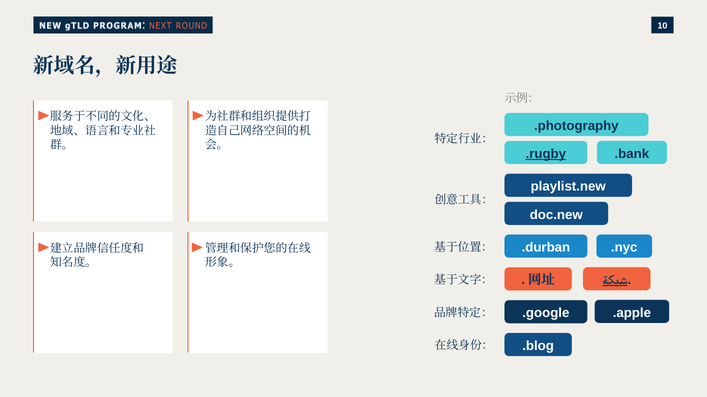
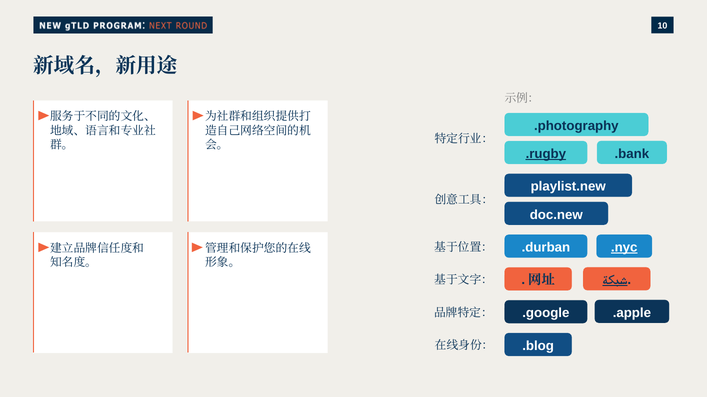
.nyc underline: none -> present (624, 248)
